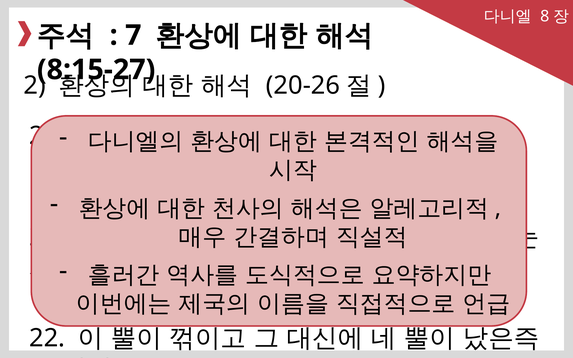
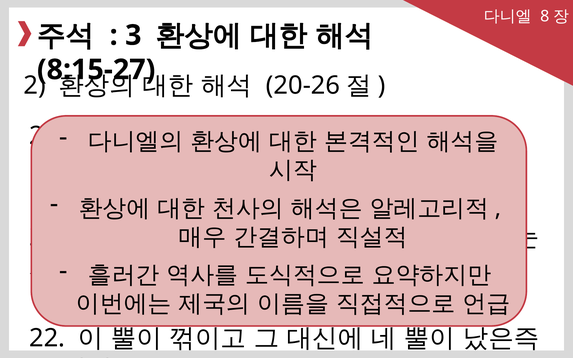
7: 7 -> 3 (133, 35)
